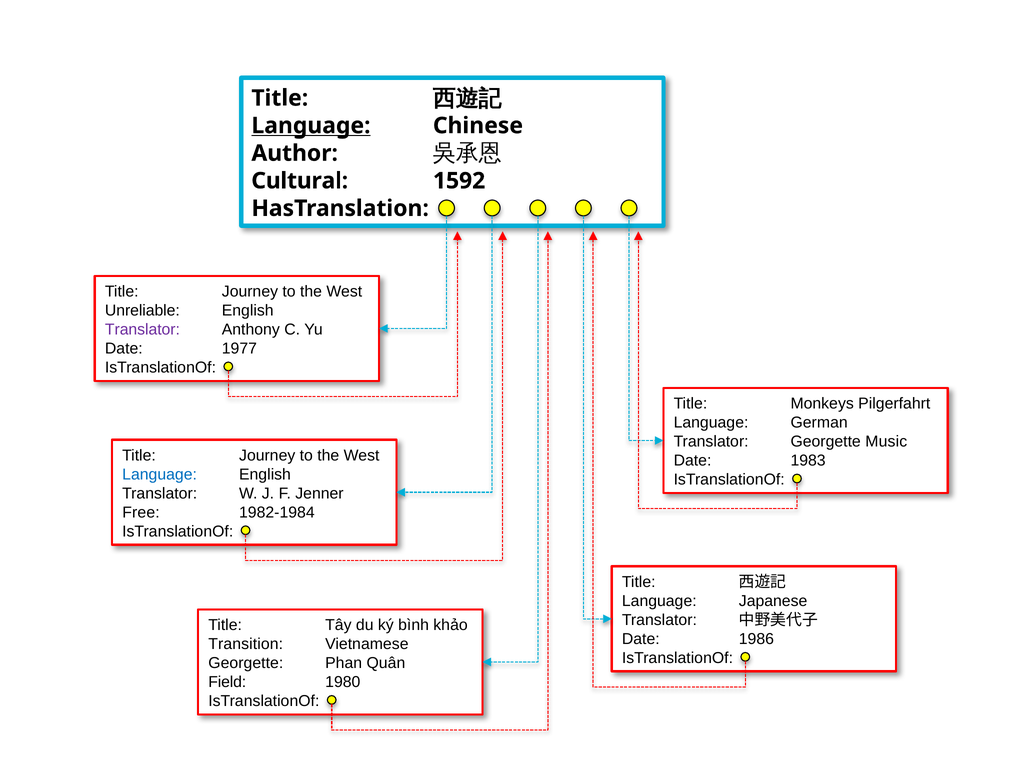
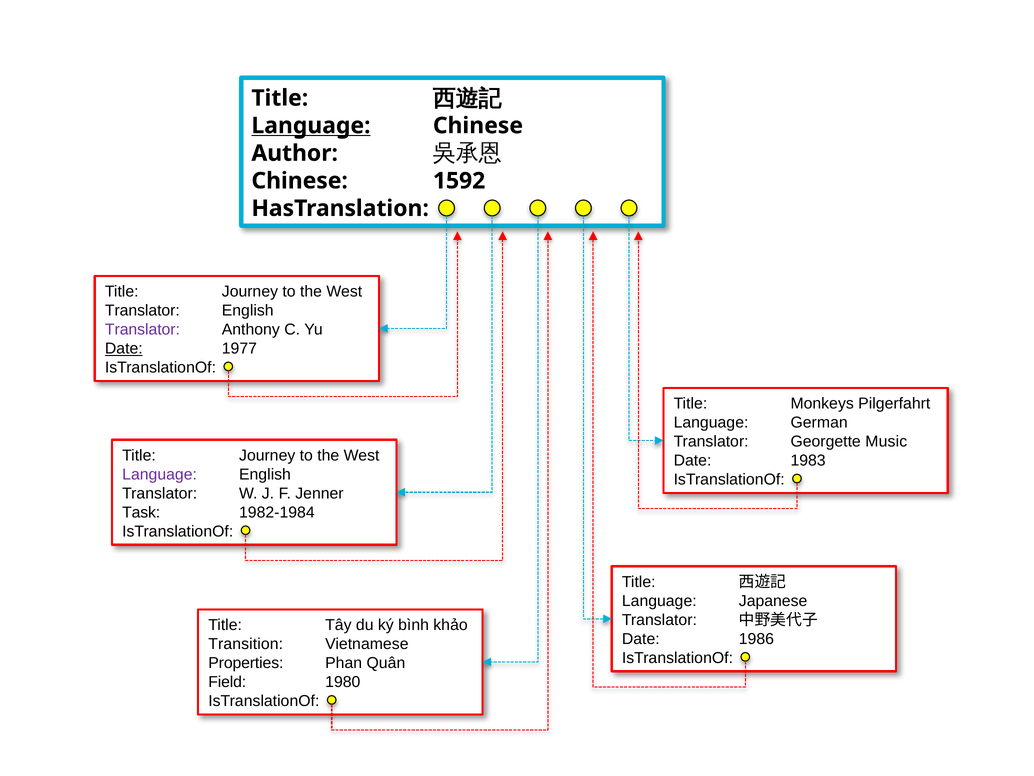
Cultural: Cultural -> Chinese (300, 181)
Unreliable: Unreliable -> Translator (142, 310)
Date underline: none -> present (124, 348)
Language colour: blue -> purple (160, 474)
Free: Free -> Task (141, 512)
Georgette: Georgette -> Properties (246, 663)
